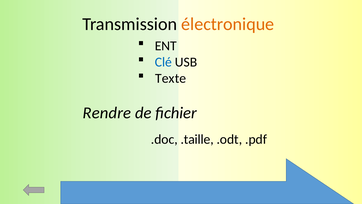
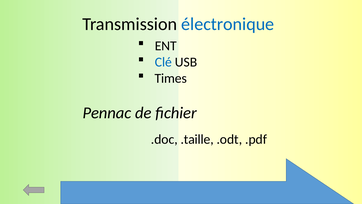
électronique colour: orange -> blue (228, 24)
Texte: Texte -> Times (171, 78)
Rendre: Rendre -> Pennac (107, 113)
